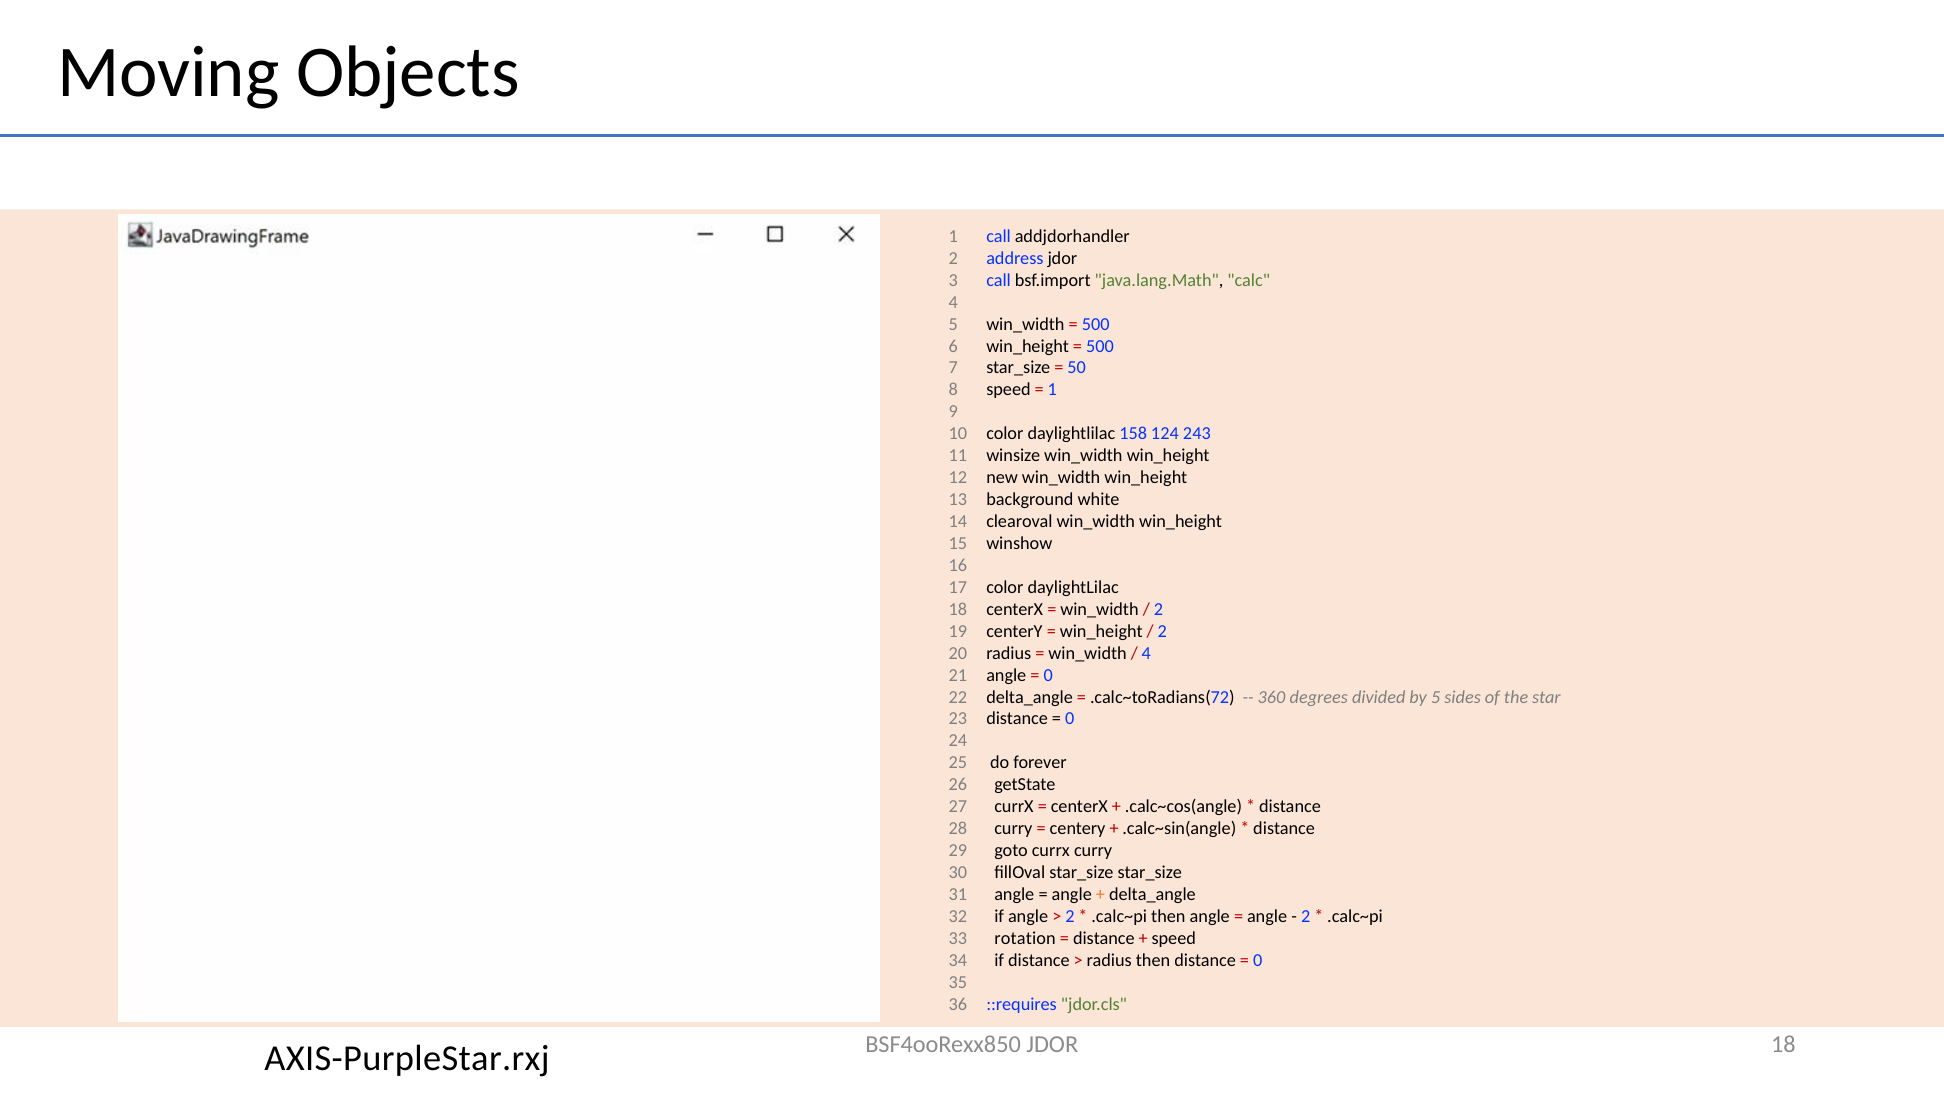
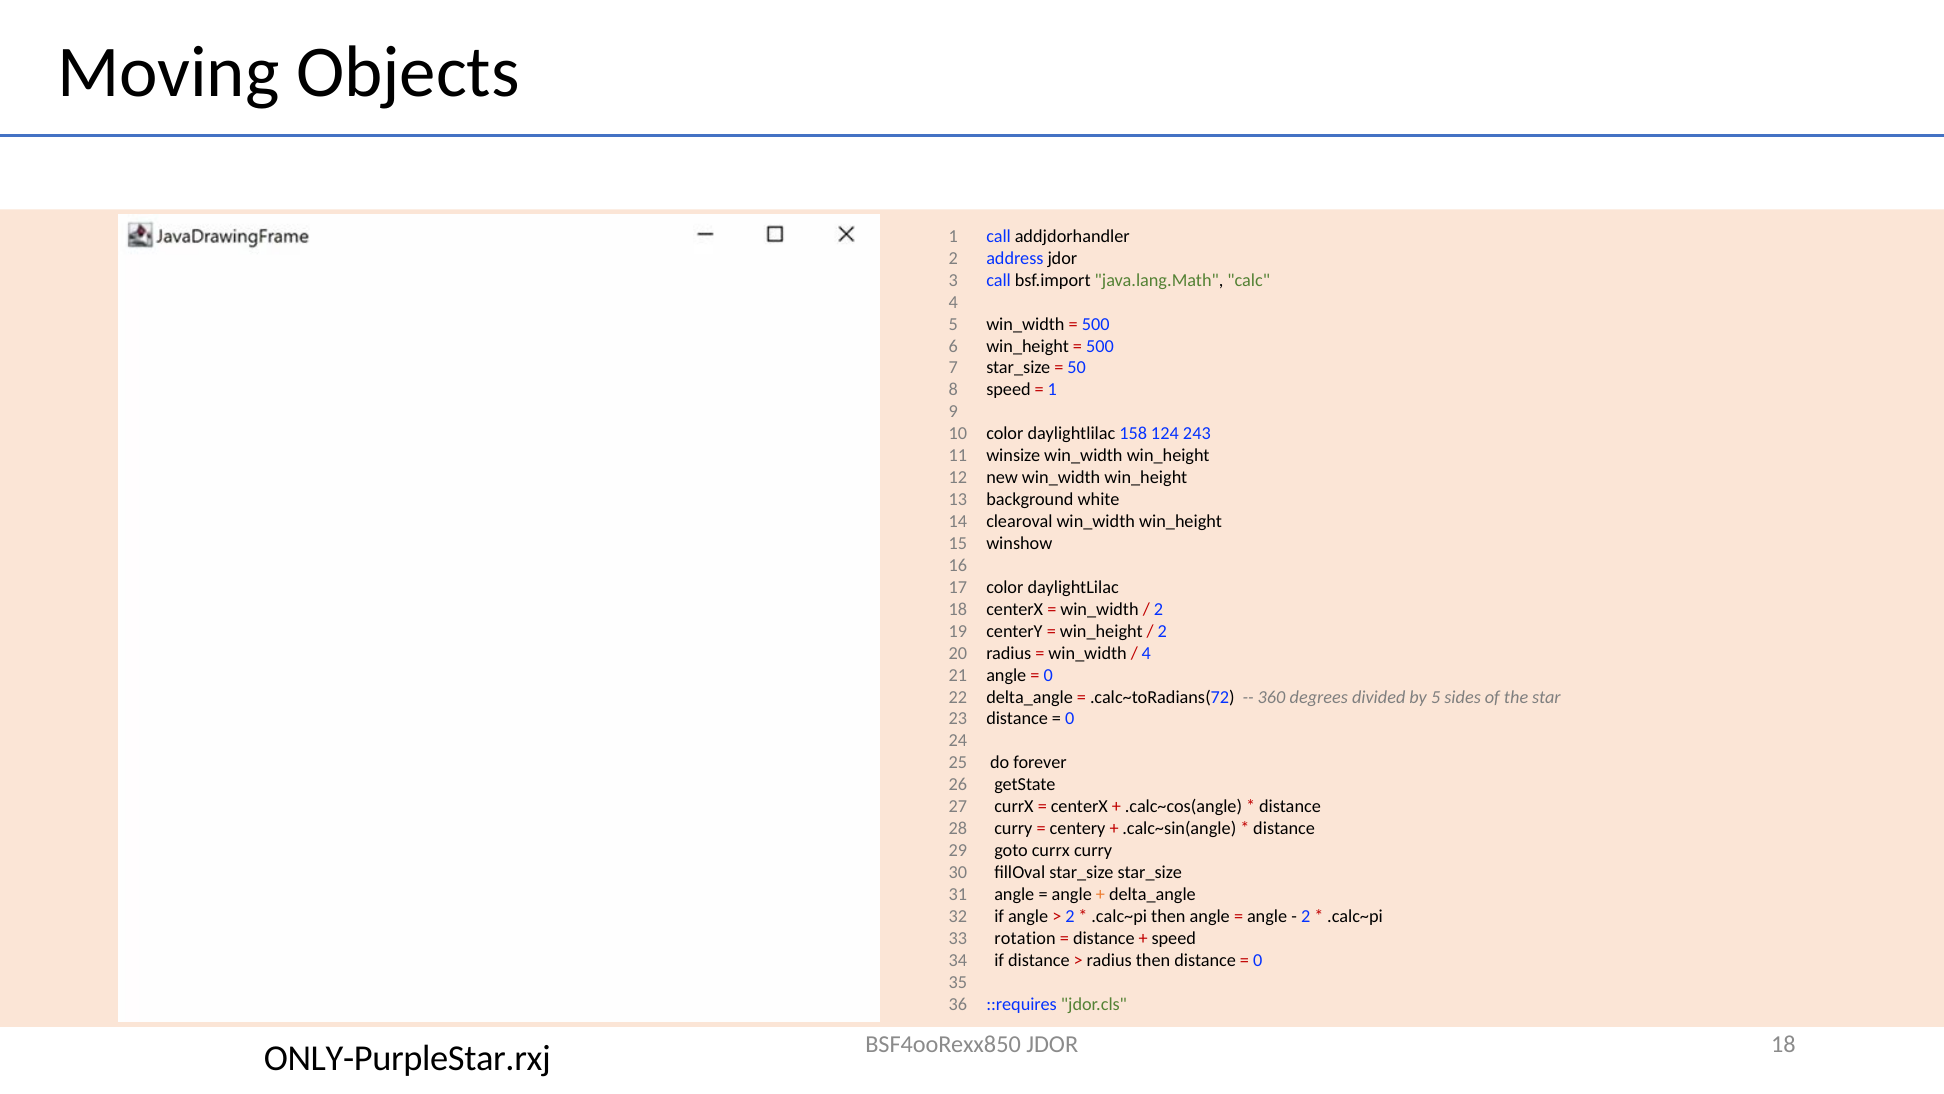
AXIS-PurpleStar.rxj: AXIS-PurpleStar.rxj -> ONLY-PurpleStar.rxj (407, 1058)
